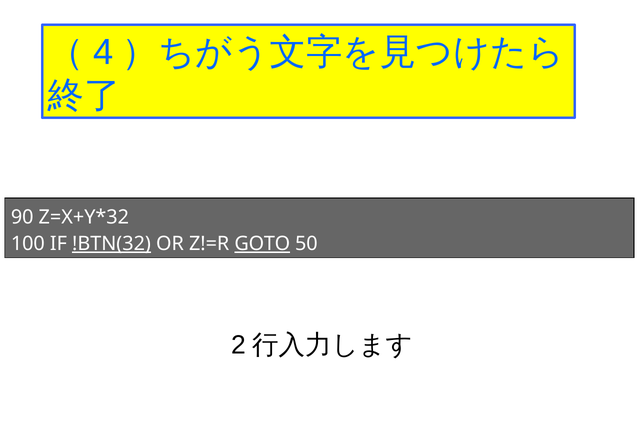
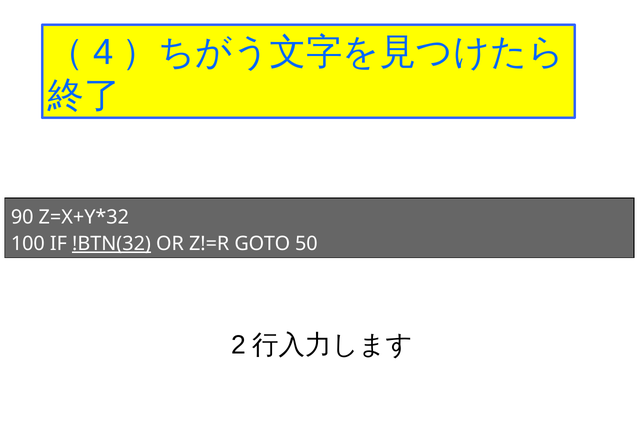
GOTO underline: present -> none (262, 244)
